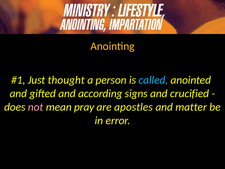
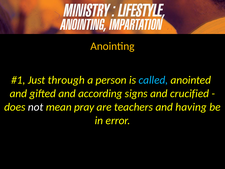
thought: thought -> through (66, 80)
not colour: pink -> white (36, 107)
apostles: apostles -> teachers (134, 107)
matter: matter -> having (191, 107)
